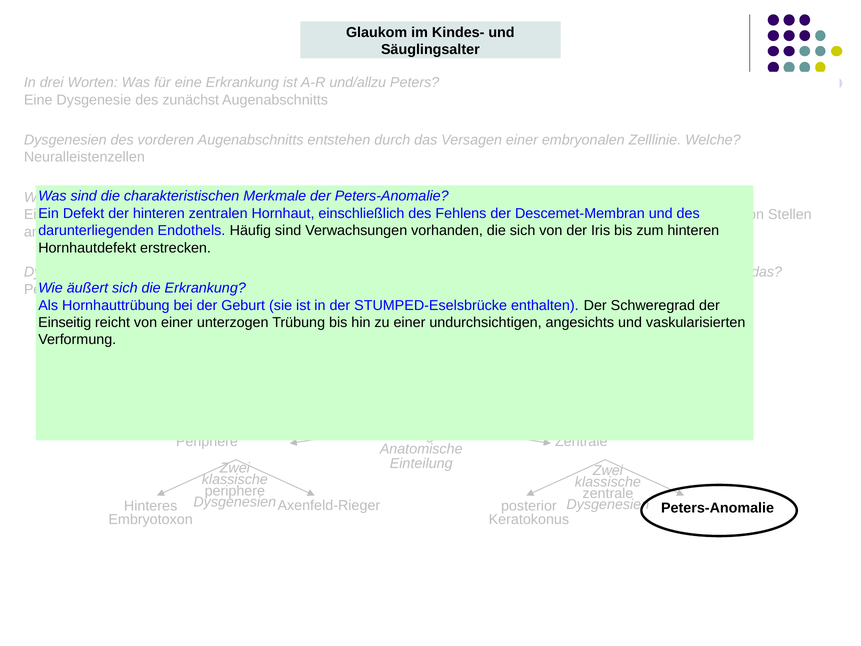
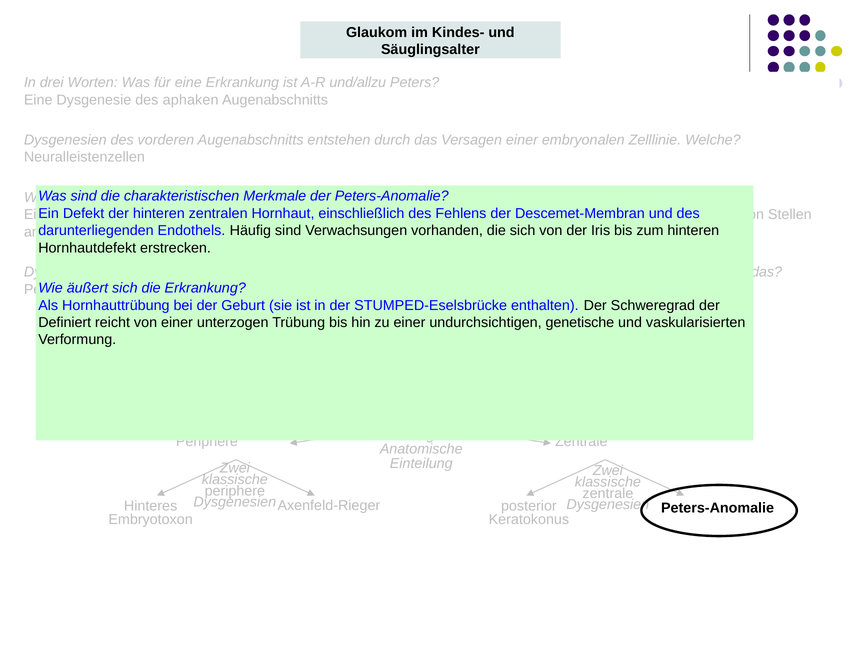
zunächst: zunächst -> aphaken (191, 100)
Einseitig: Einseitig -> Definiert (65, 322)
angesichts: angesichts -> genetische (580, 322)
